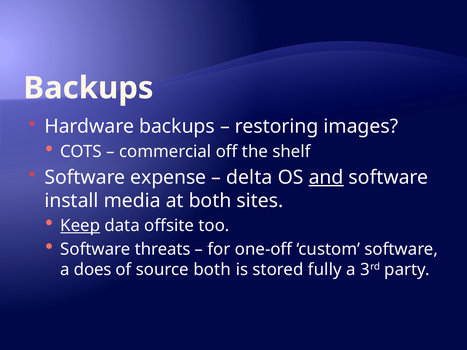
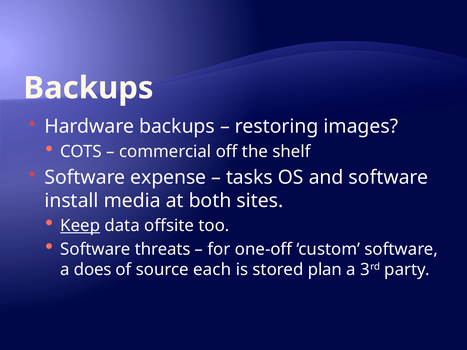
delta: delta -> tasks (249, 177)
and underline: present -> none (326, 177)
source both: both -> each (212, 270)
fully: fully -> plan (325, 270)
